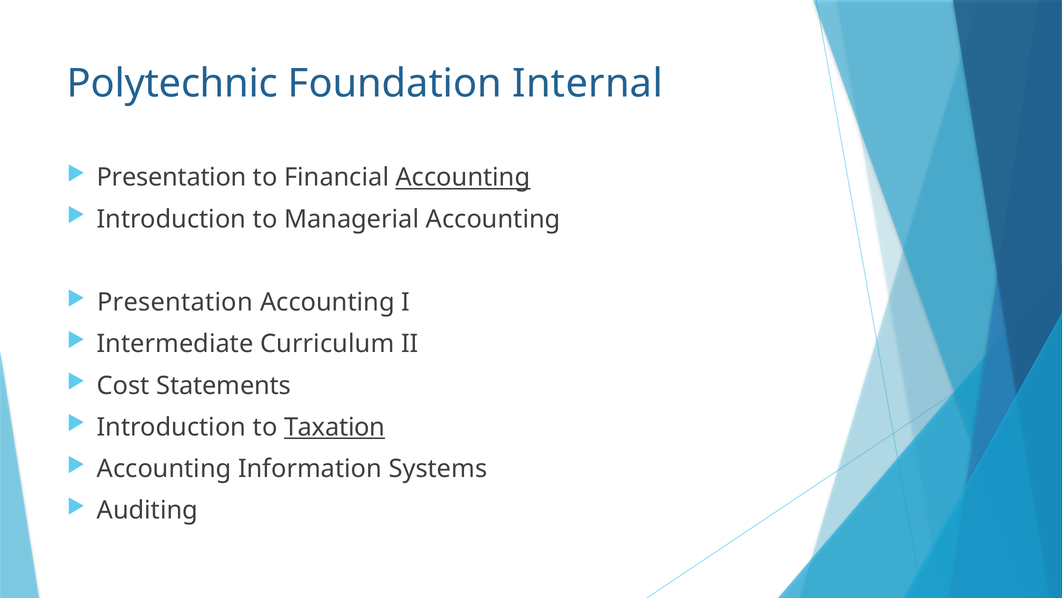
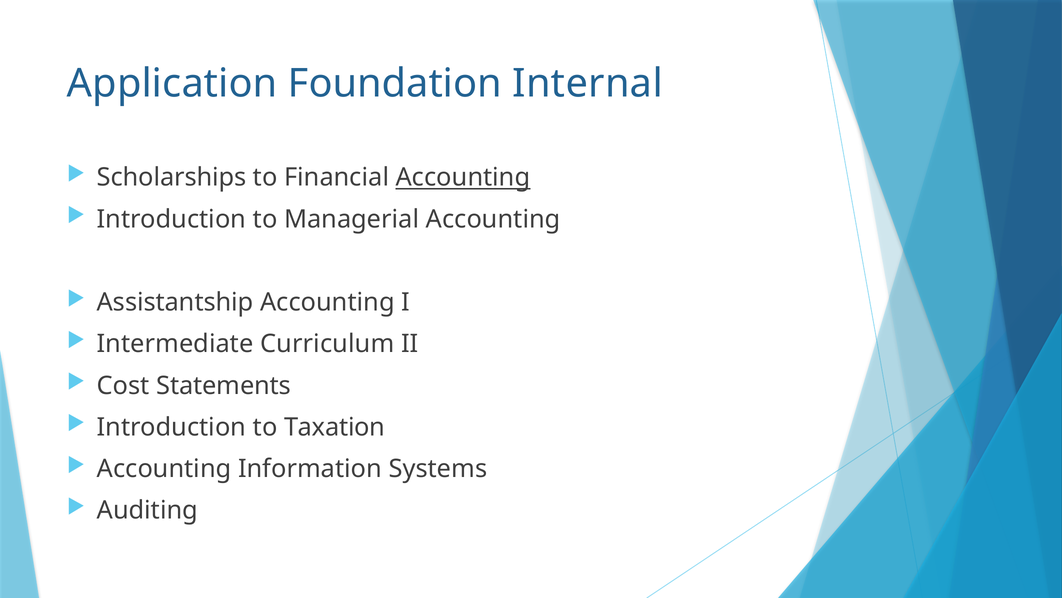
Polytechnic: Polytechnic -> Application (172, 84)
Presentation: Presentation -> Scholarships (172, 177)
Presentation: Presentation -> Assistantship (175, 302)
Taxation underline: present -> none (335, 427)
